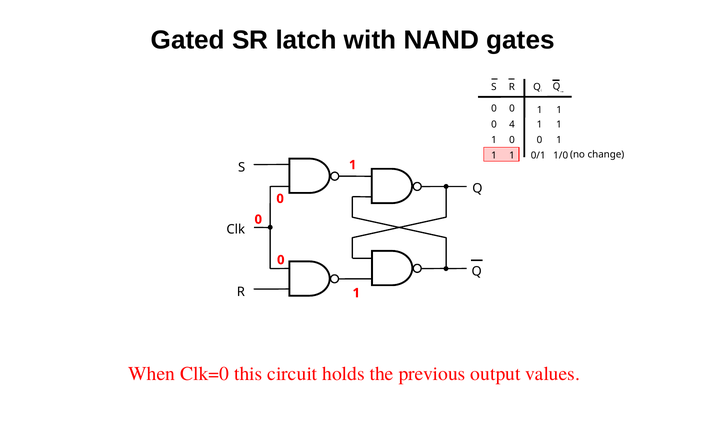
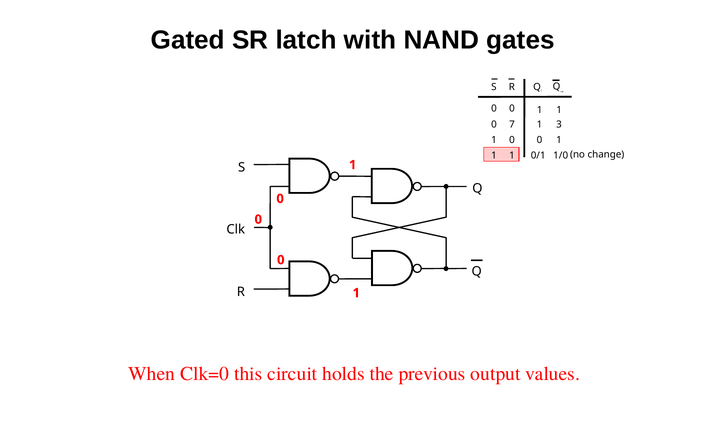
4: 4 -> 7 (512, 124)
1: 1 -> 3 (559, 124)
